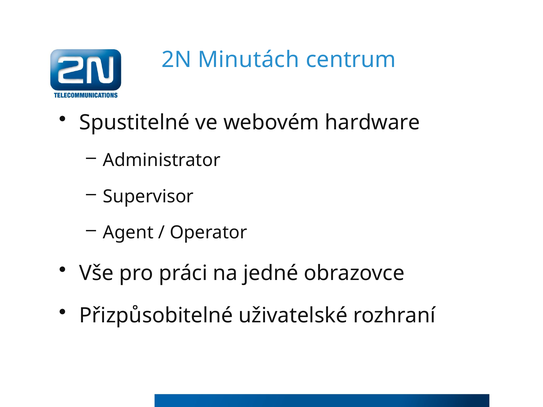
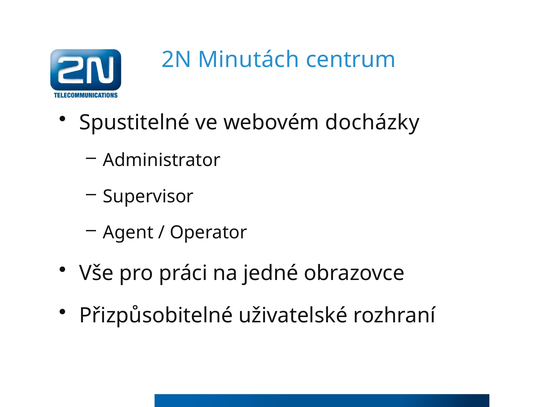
hardware: hardware -> docházky (372, 123)
